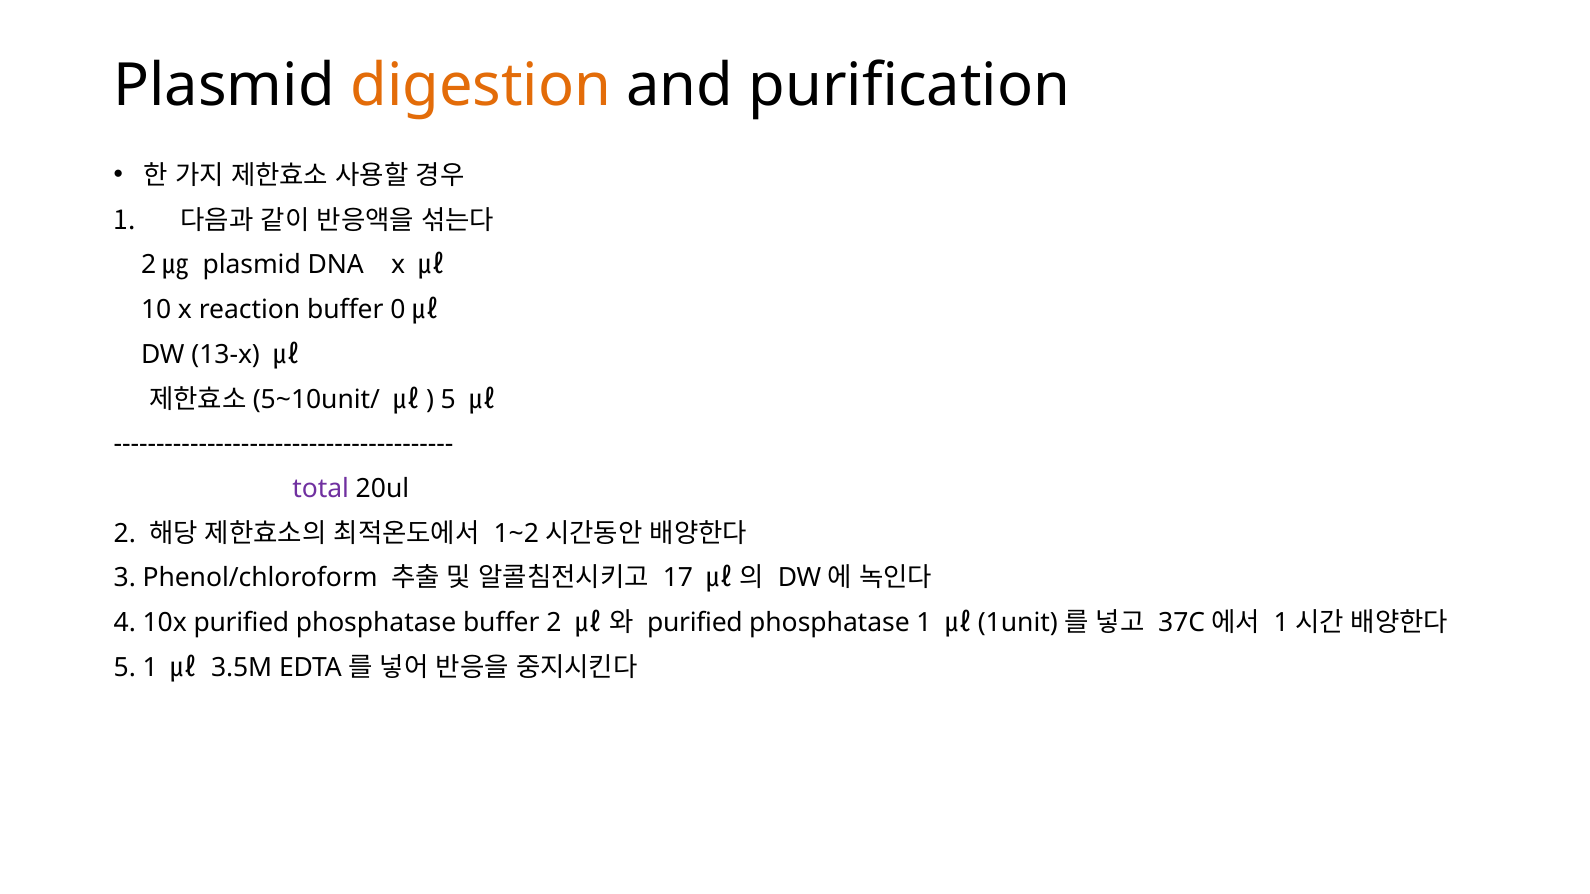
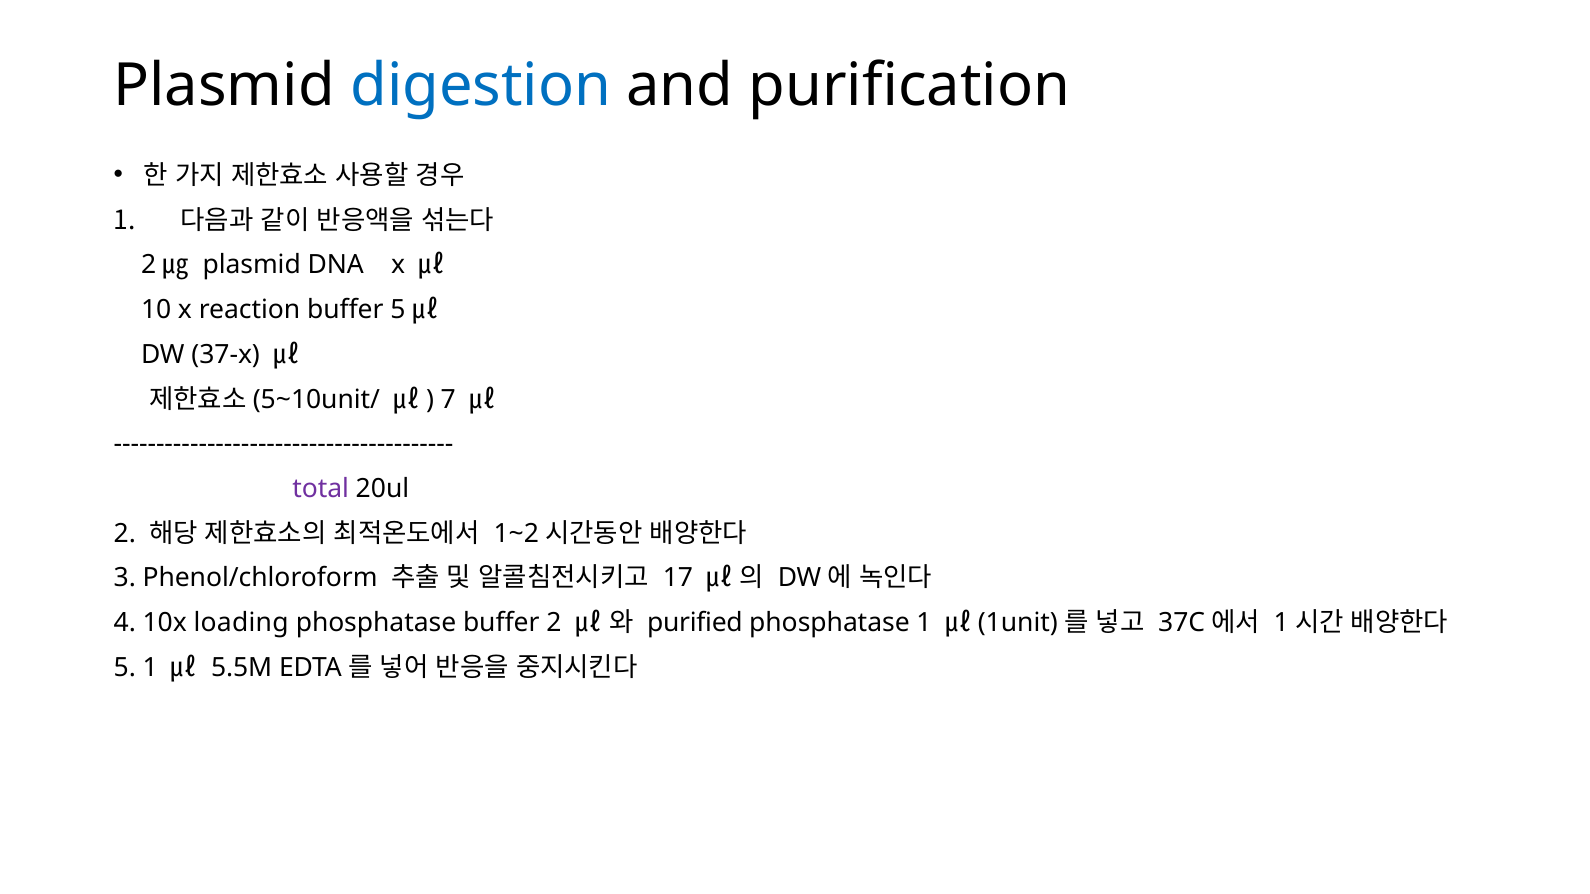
digestion colour: orange -> blue (481, 86)
buffer 0: 0 -> 5 (398, 310)
13-x: 13-x -> 37-x (226, 355)
5: 5 -> 7 (448, 399)
10x purified: purified -> loading (241, 623)
3.5M: 3.5M -> 5.5M (242, 668)
